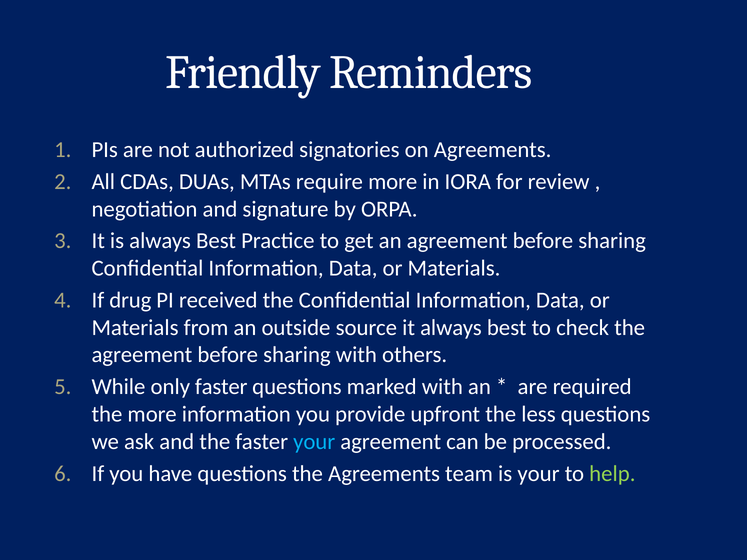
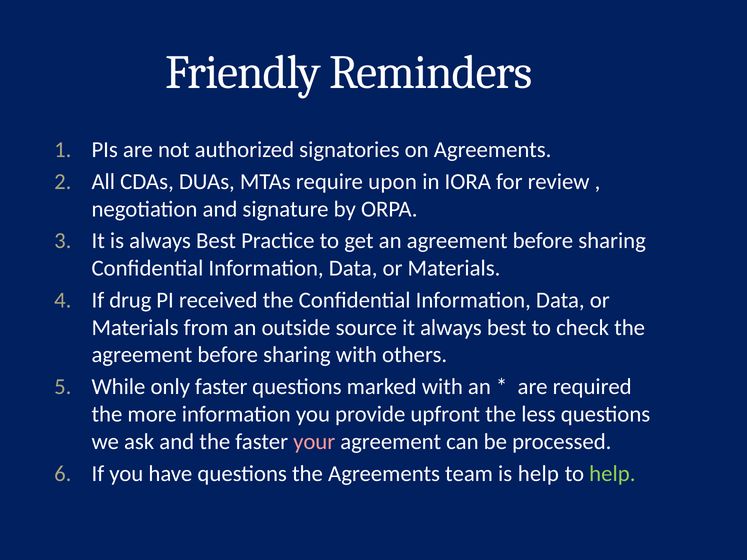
require more: more -> upon (393, 182)
your colour: light blue -> pink (314, 442)
is your: your -> help (538, 474)
